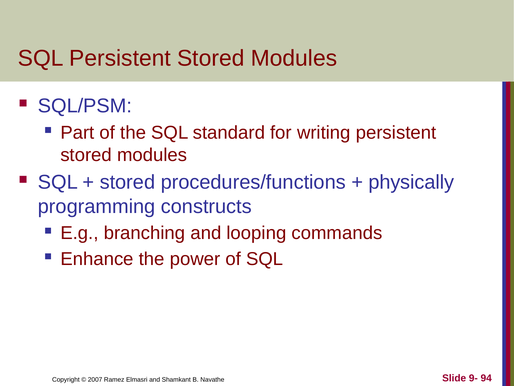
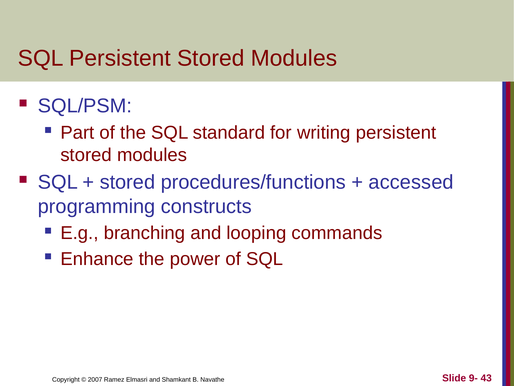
physically: physically -> accessed (411, 182)
94: 94 -> 43 (486, 378)
